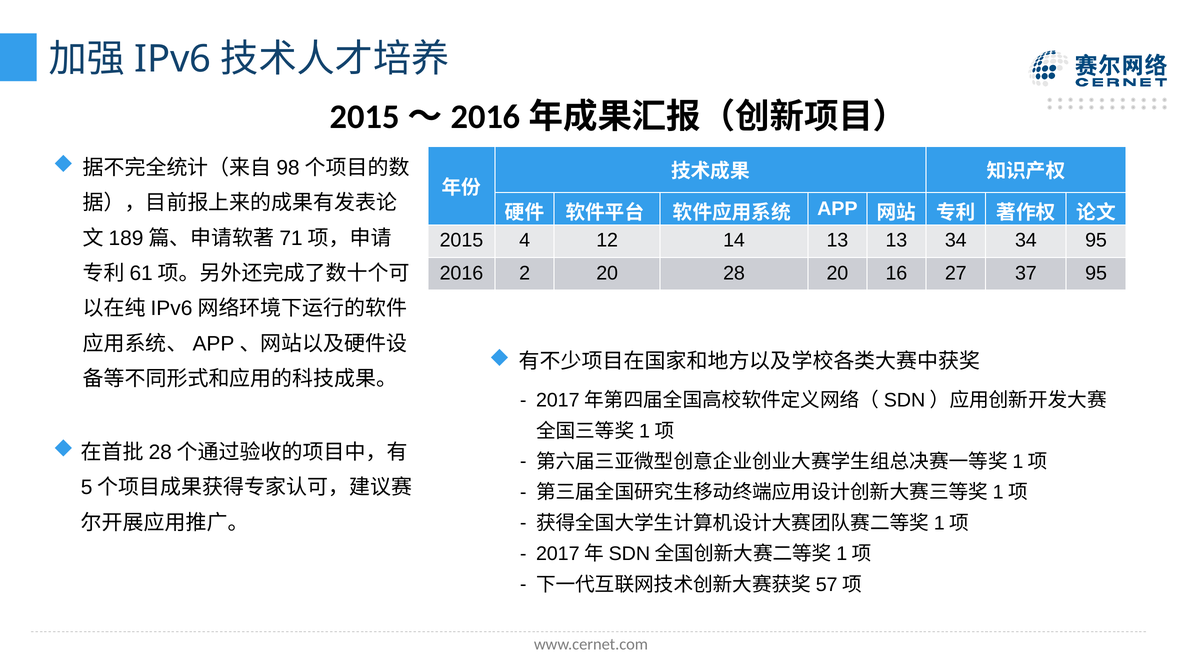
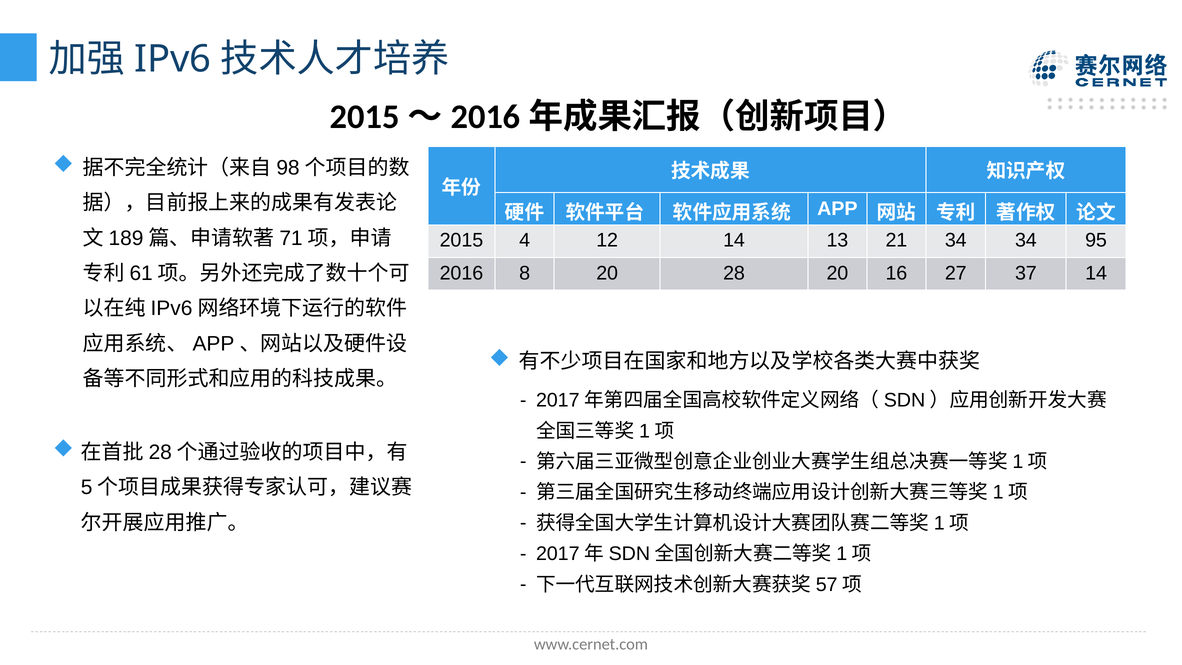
13 13: 13 -> 21 (896, 240)
2: 2 -> 8 (525, 273)
37 95: 95 -> 14 (1096, 273)
